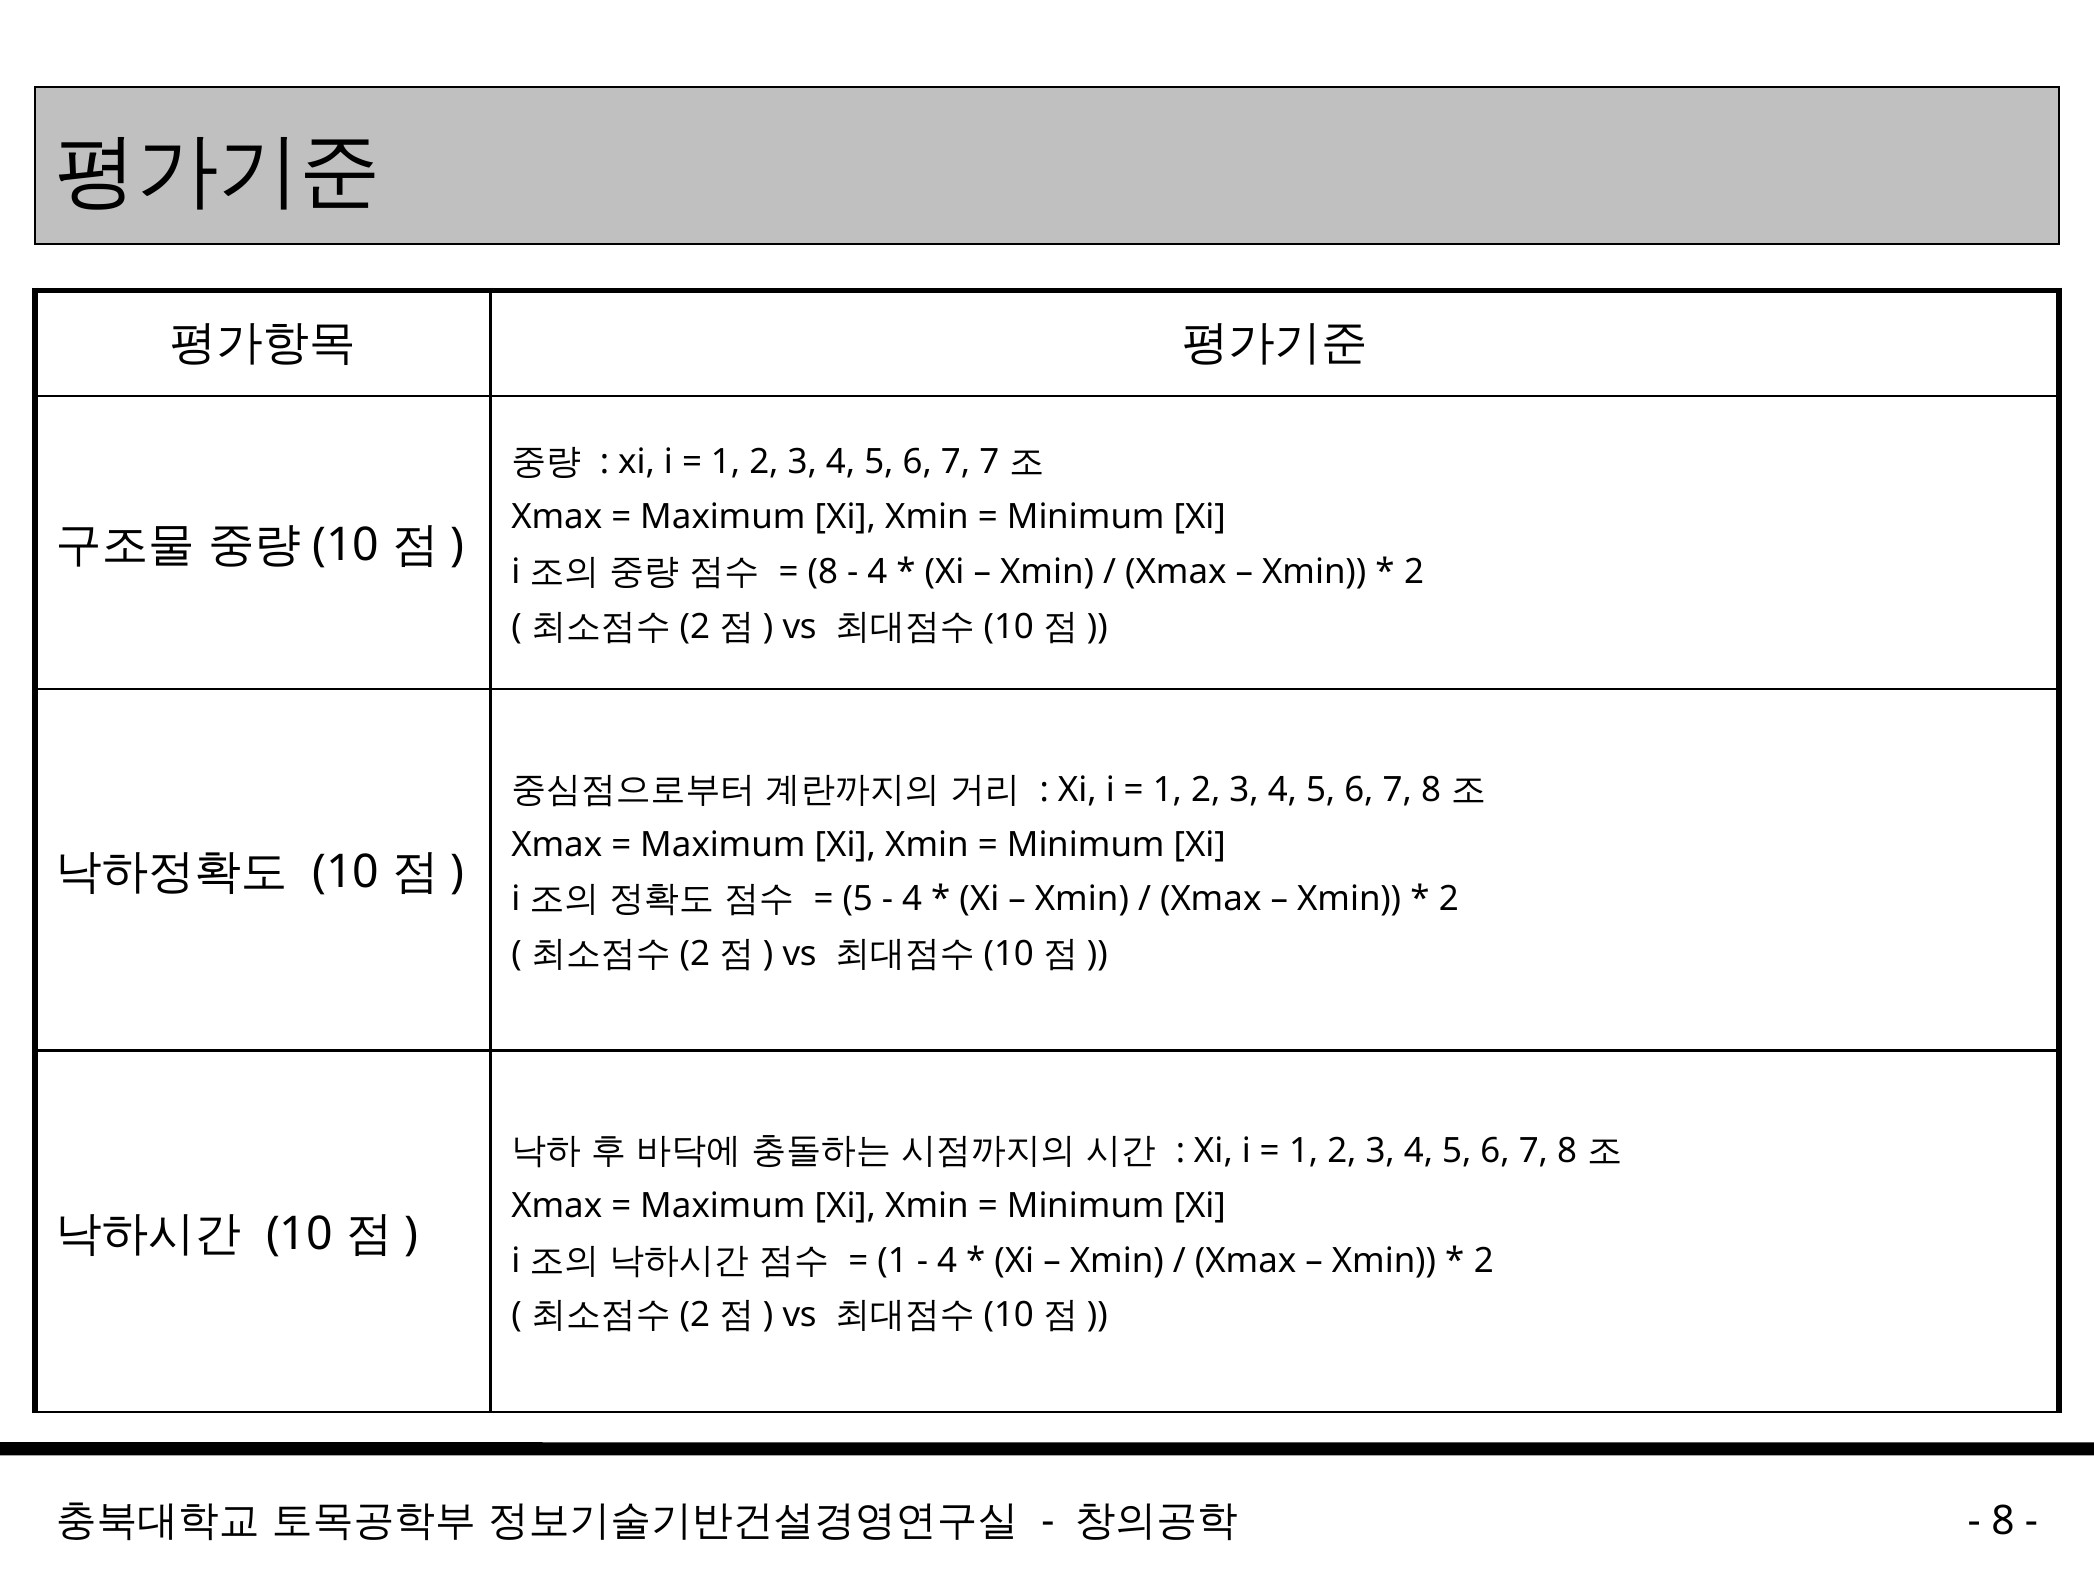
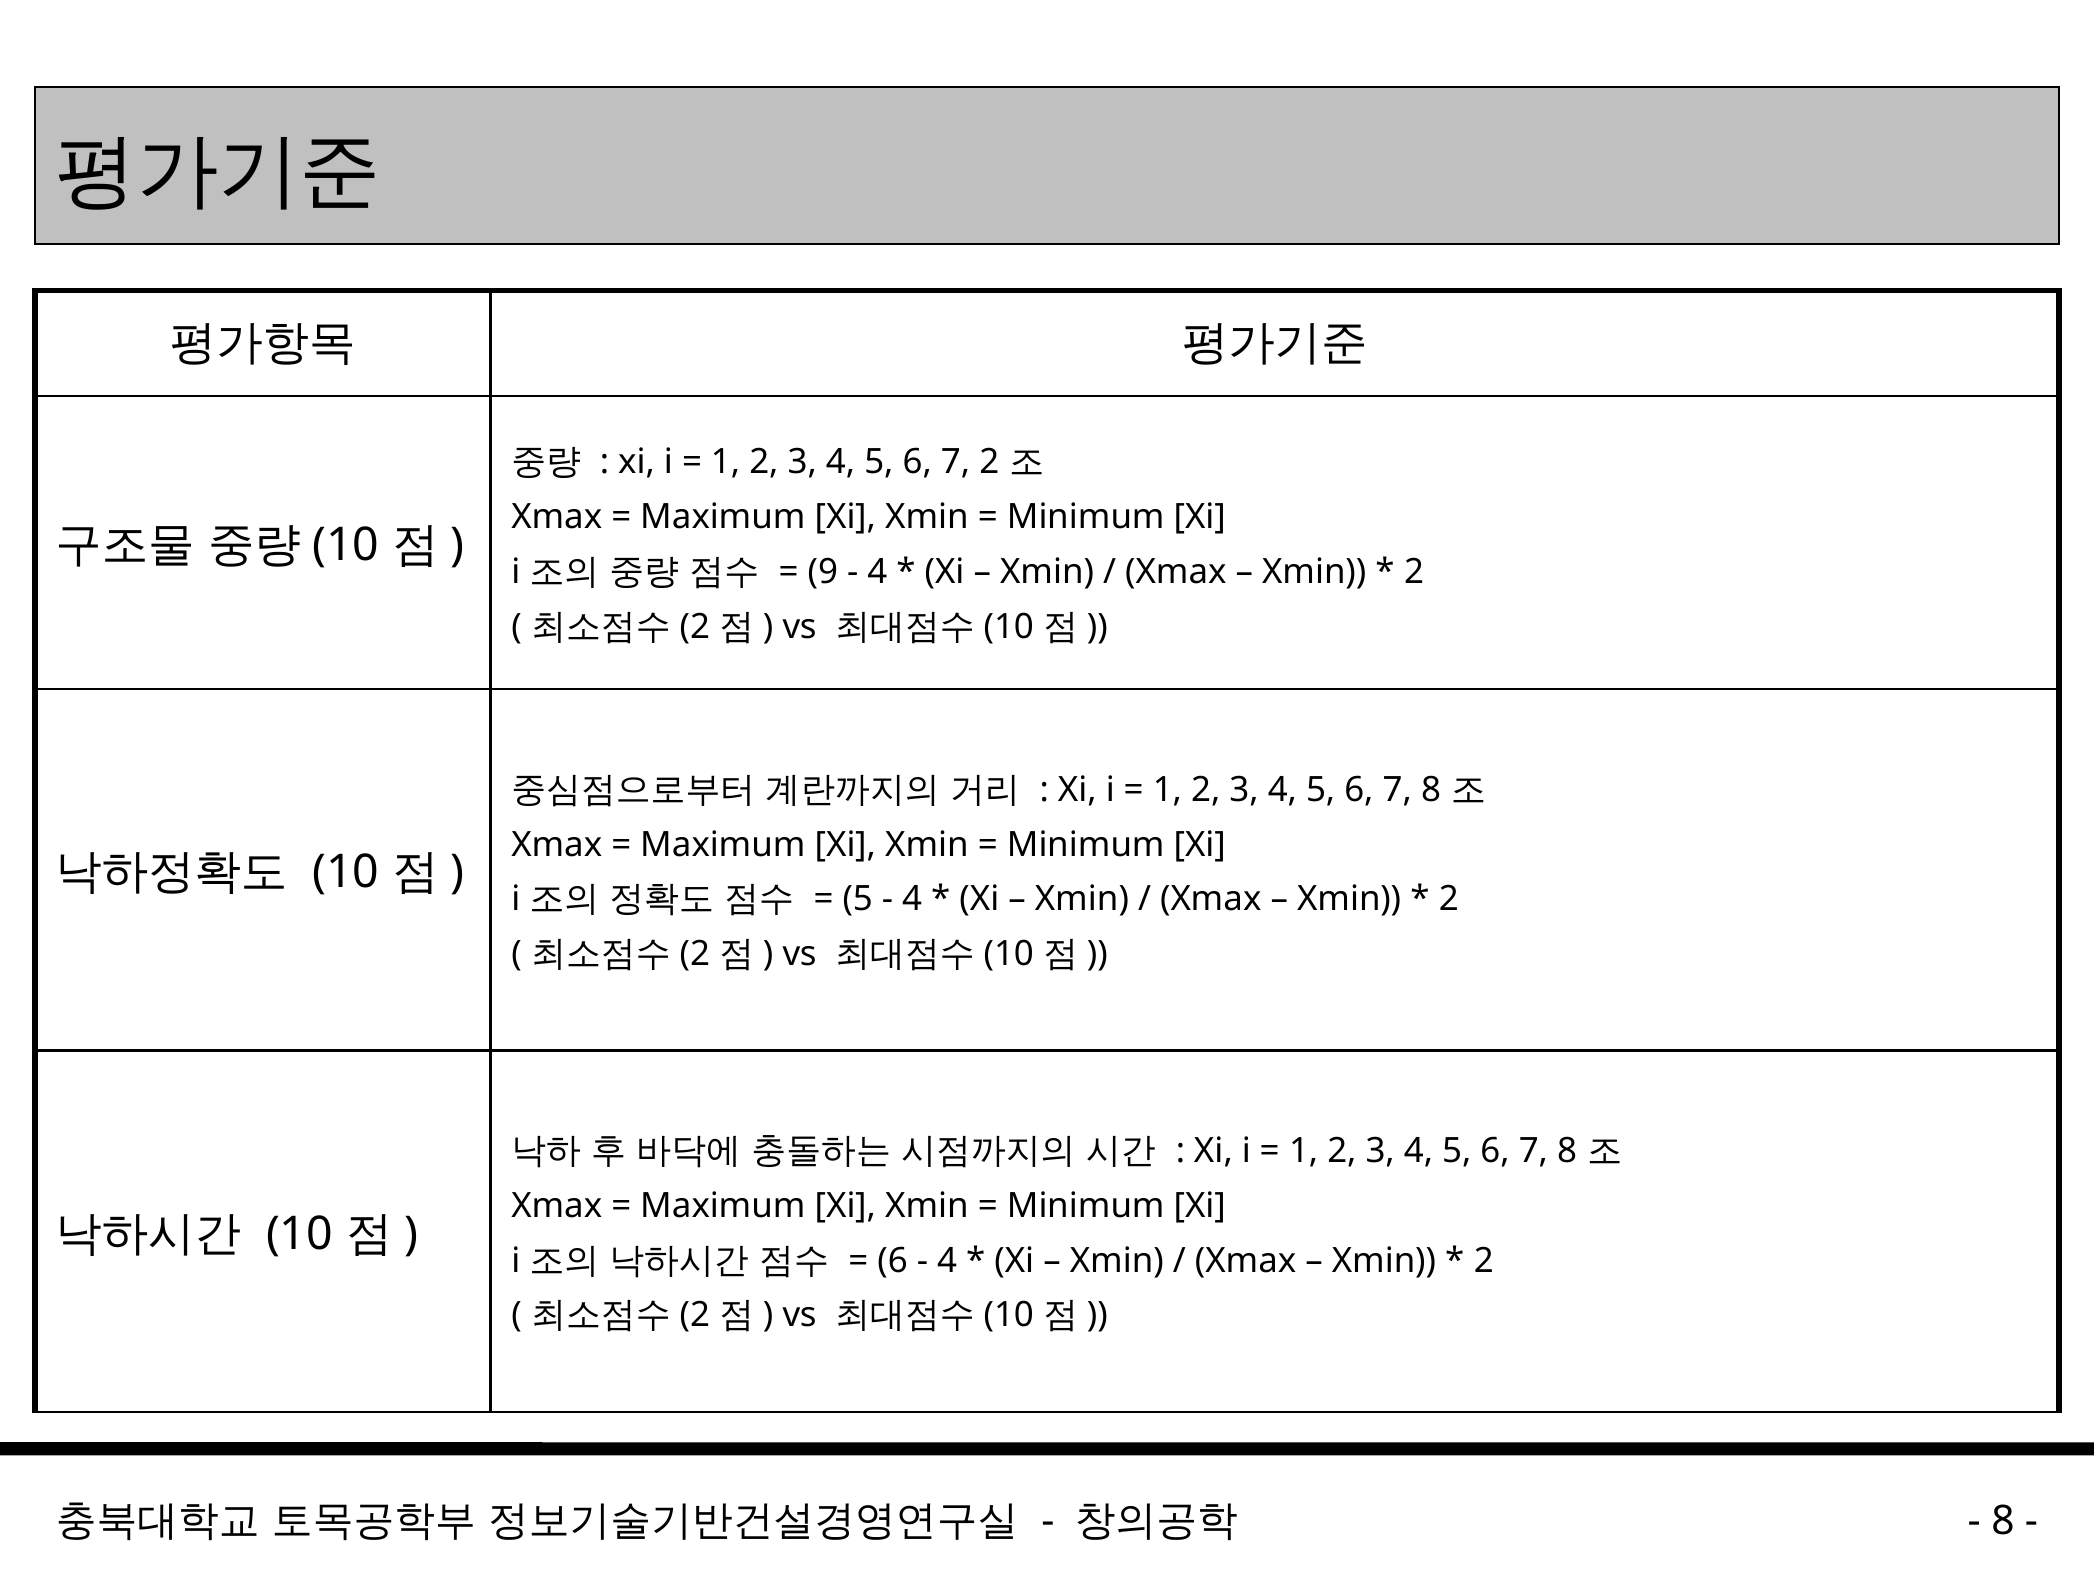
7 7: 7 -> 2 (989, 462)
8: 8 -> 9 (823, 572)
1: 1 -> 6 (893, 1260)
